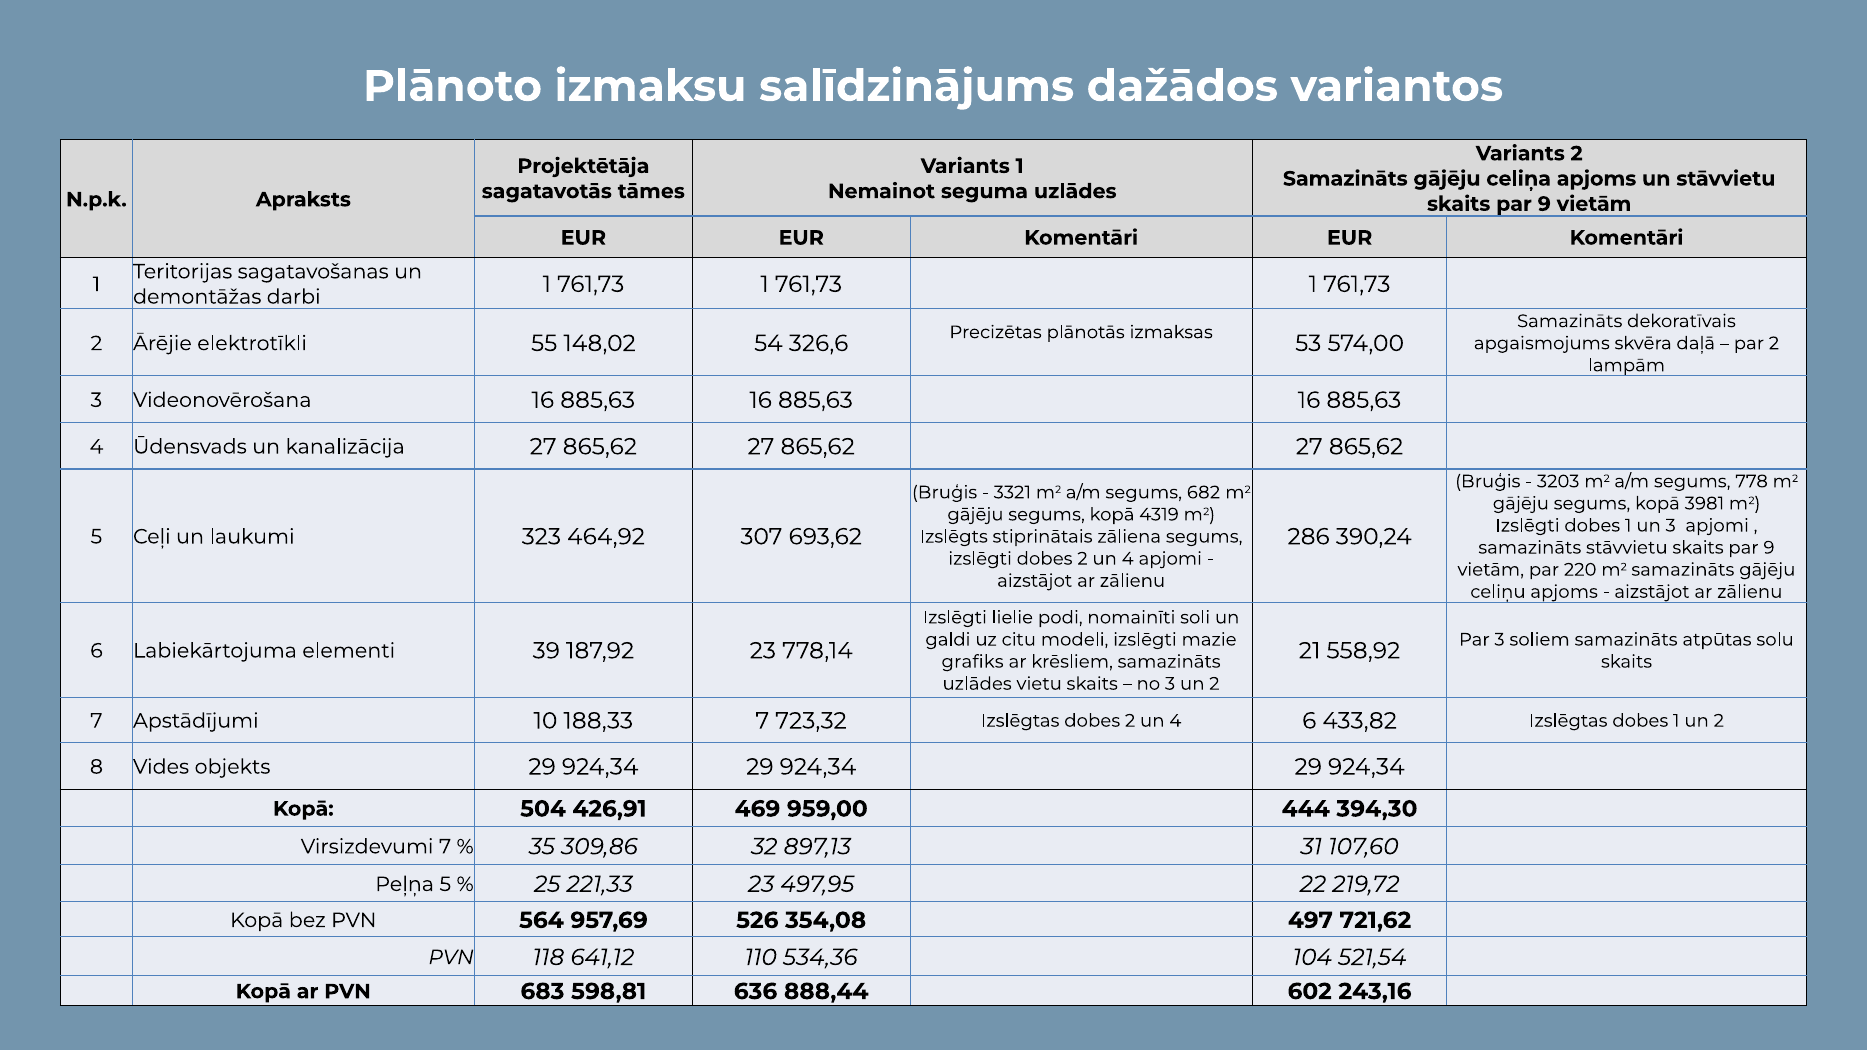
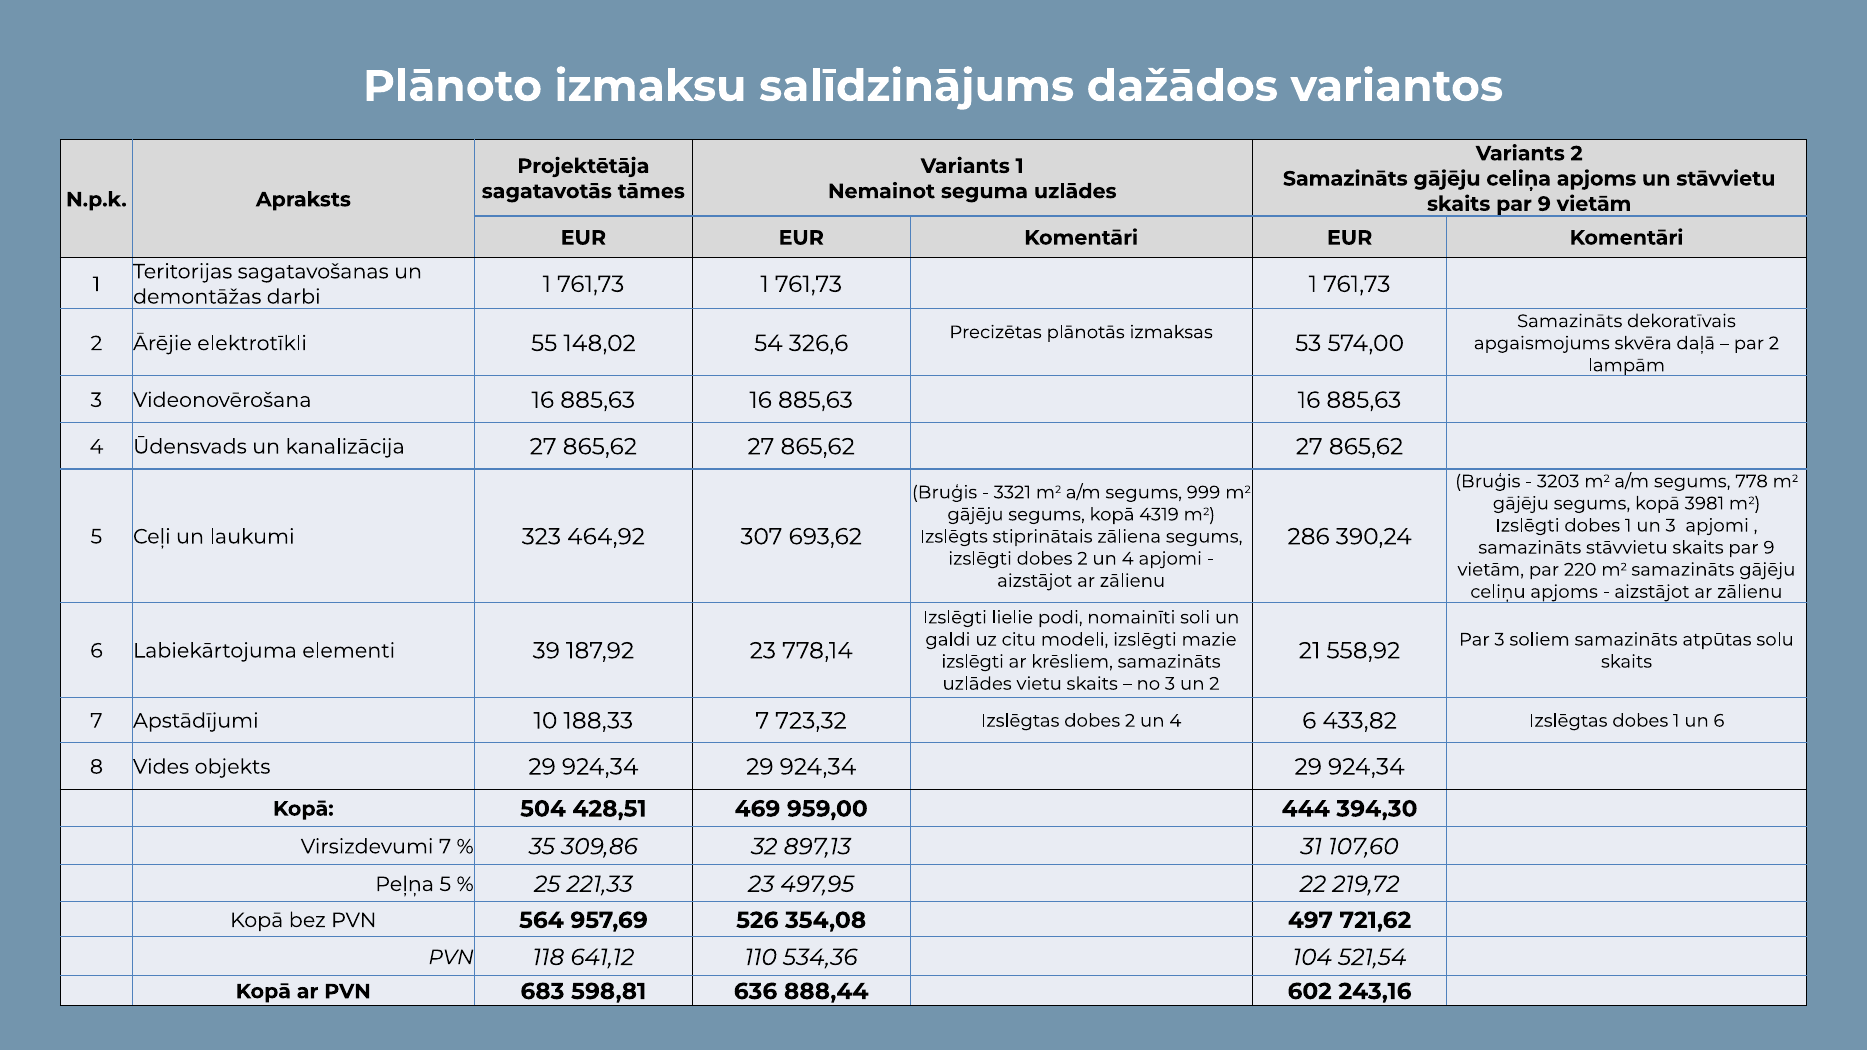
682: 682 -> 999 (1203, 493)
grafiks: grafiks -> izslēgti (973, 662)
1 un 2: 2 -> 6 (1719, 721)
426,91: 426,91 -> 428,51 (609, 809)
